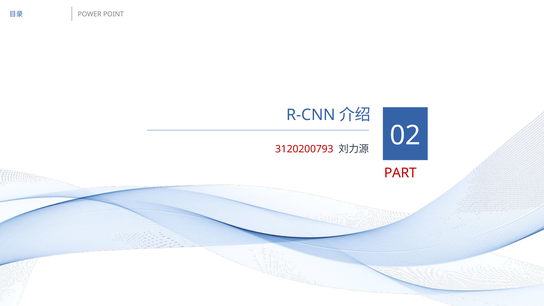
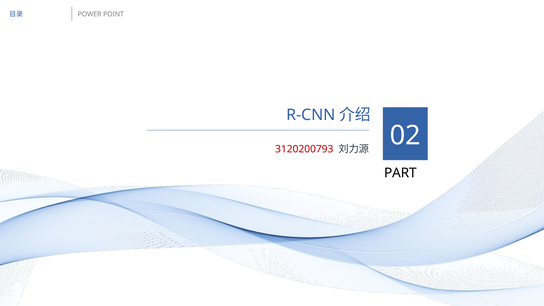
PART colour: red -> black (400, 173)
